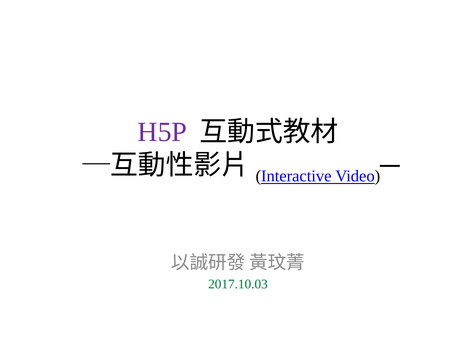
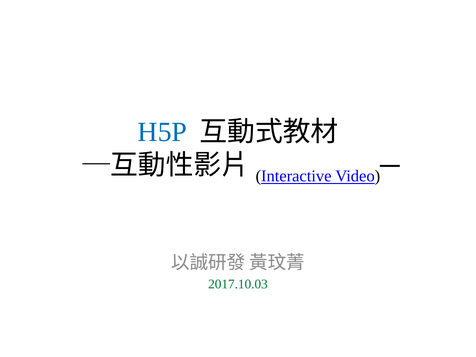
H5P colour: purple -> blue (162, 132)
